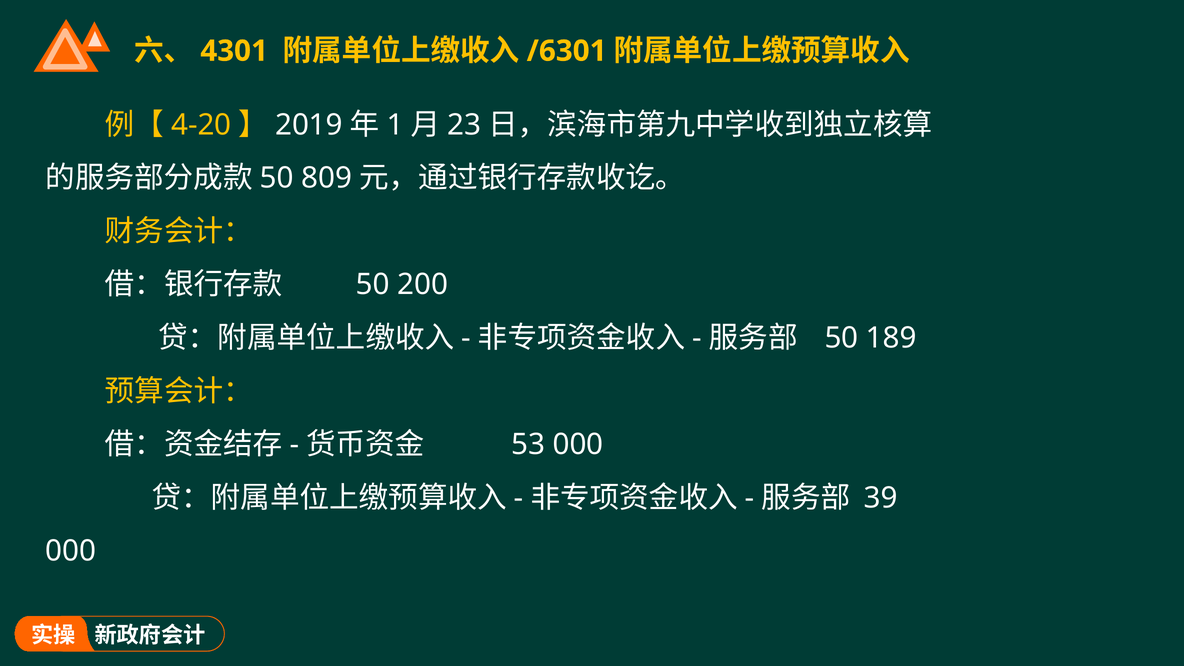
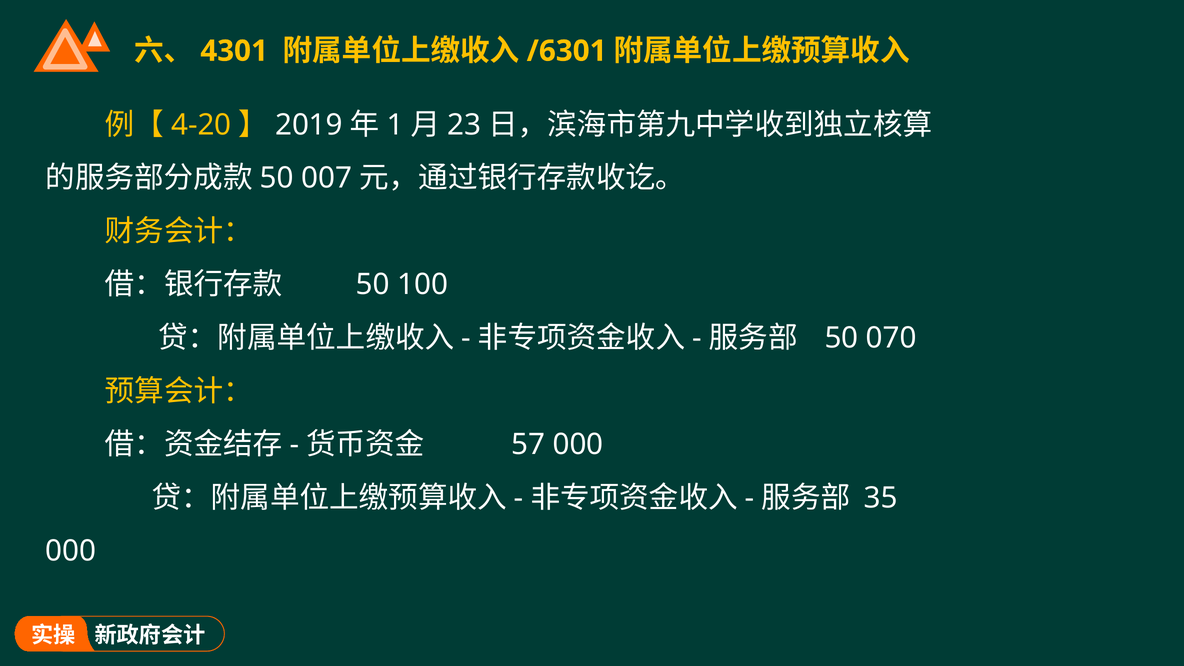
809: 809 -> 007 (327, 178)
200: 200 -> 100 (423, 285)
189: 189 -> 070 (891, 338)
53: 53 -> 57 (528, 445)
39: 39 -> 35 (881, 498)
